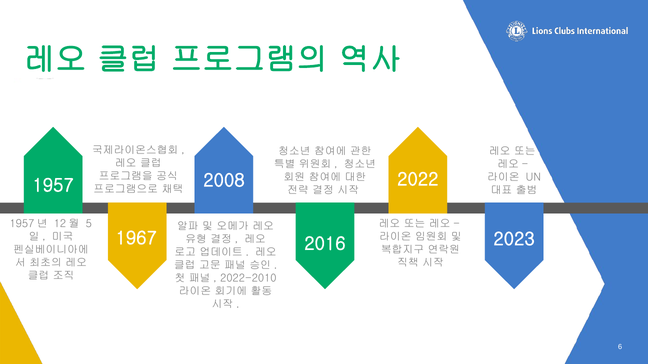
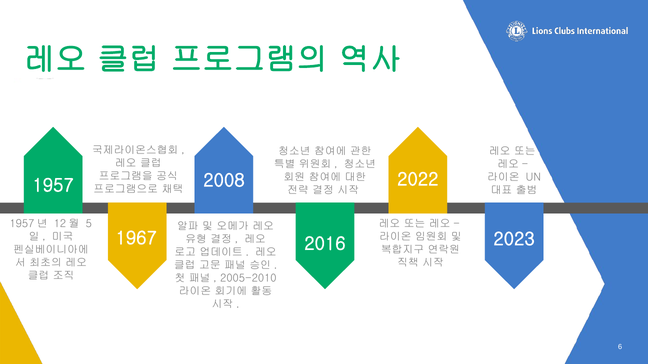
2022-2010: 2022-2010 -> 2005-2010 (248, 279)
